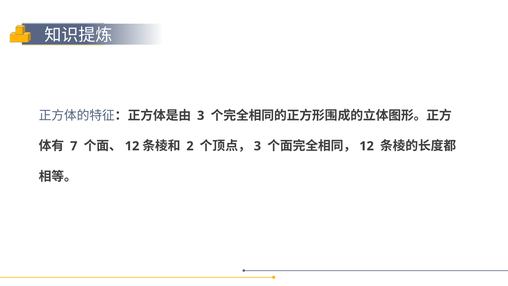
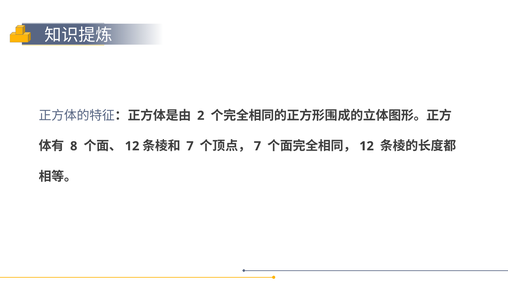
3: 3 -> 2 (201, 116)
7: 7 -> 8 (74, 146)
2: 2 -> 7 (190, 146)
3: 3 -> 7 (257, 146)
